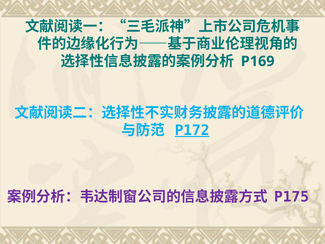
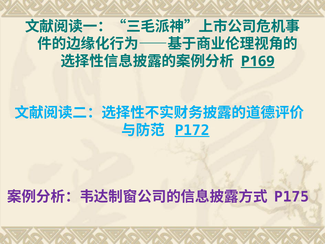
P169 underline: none -> present (258, 61)
